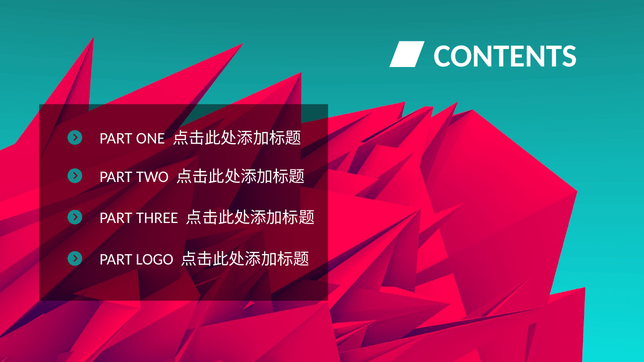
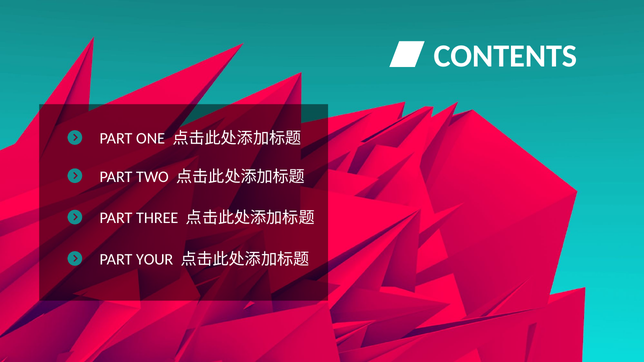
LOGO: LOGO -> YOUR (155, 260)
